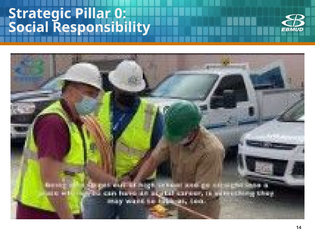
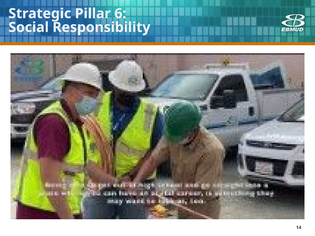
0: 0 -> 6 (120, 14)
